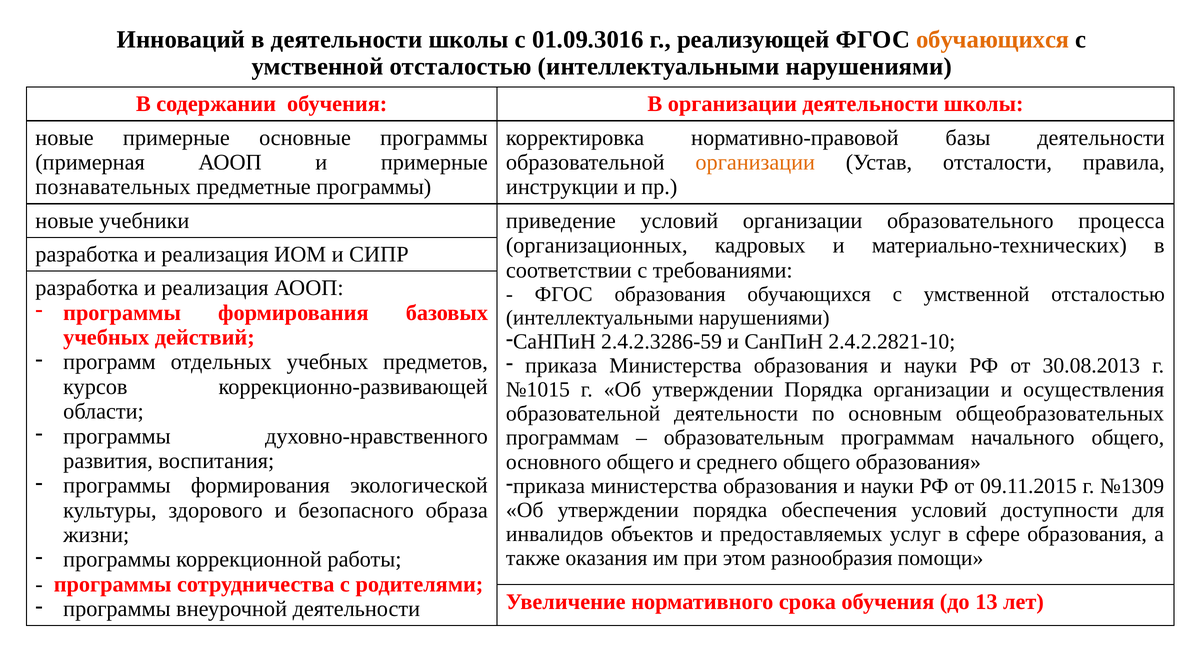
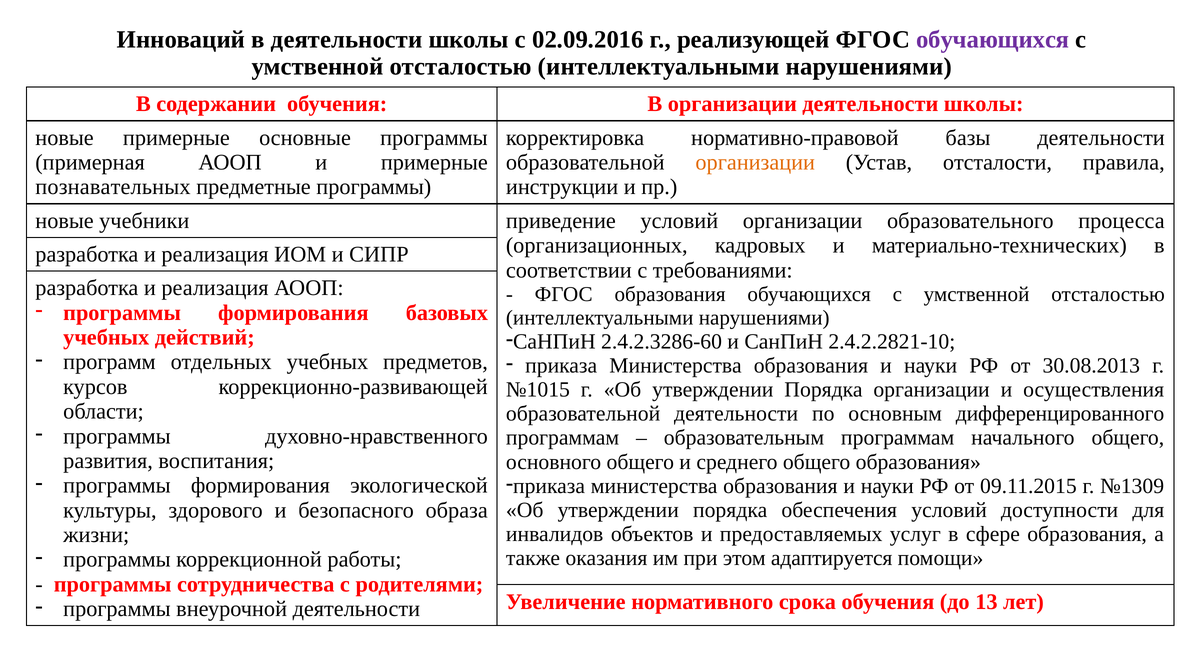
01.09.3016: 01.09.3016 -> 02.09.2016 (588, 40)
обучающихся colour: orange -> purple (993, 40)
2.4.2.3286-59: 2.4.2.3286-59 -> 2.4.2.3286-60 (662, 341)
общеобразовательных: общеобразовательных -> дифференцированного (1060, 414)
разнообразия: разнообразия -> адаптируется (832, 558)
